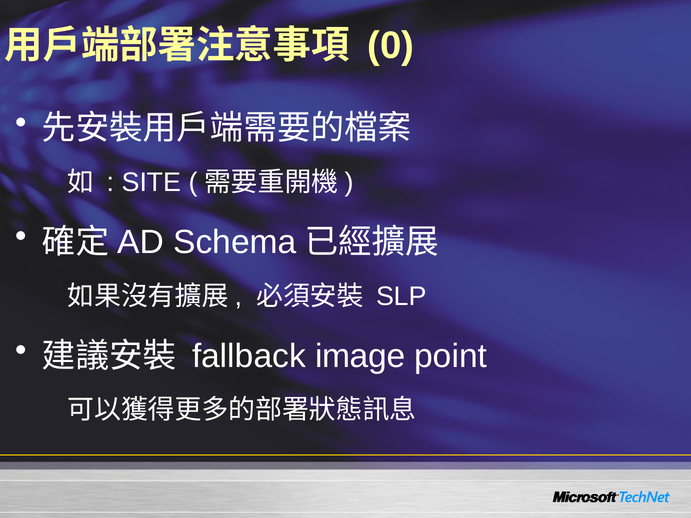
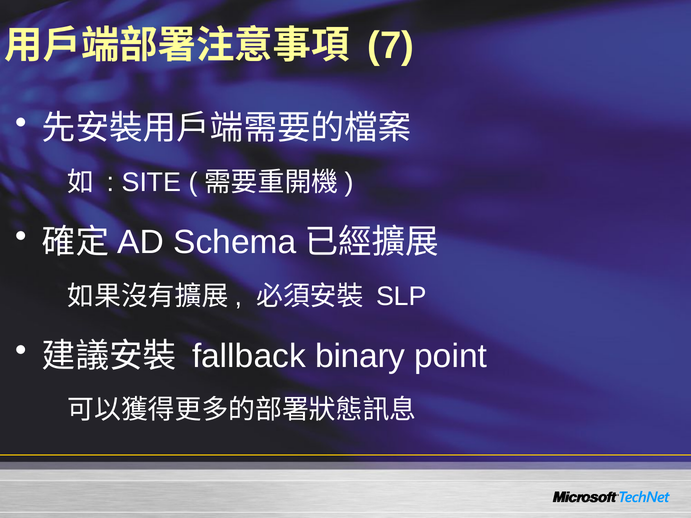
0: 0 -> 7 (391, 46)
image: image -> binary (360, 356)
